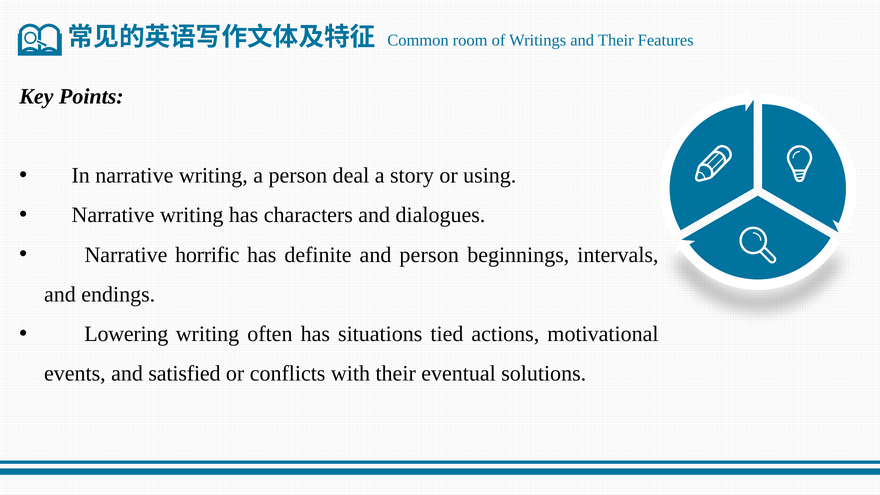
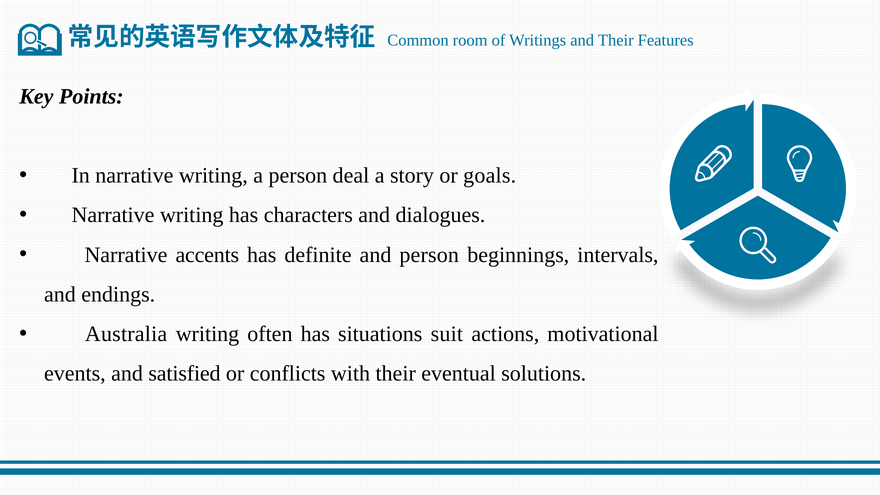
using: using -> goals (490, 176)
horrific: horrific -> accents (207, 255)
Lowering: Lowering -> Australia (126, 334)
tied: tied -> suit (447, 334)
